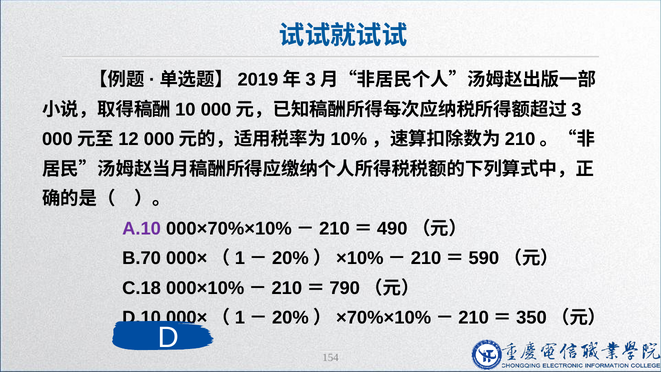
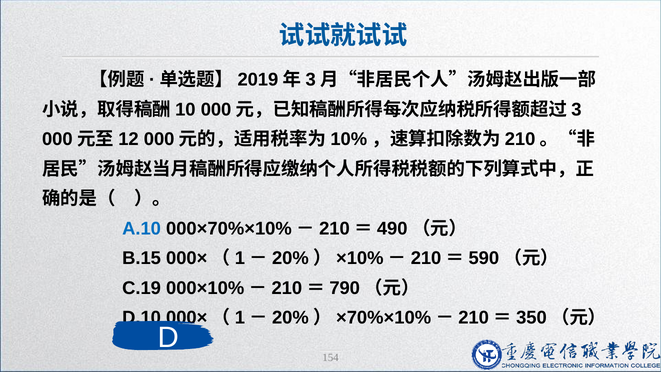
A.10 colour: purple -> blue (142, 228)
B.70: B.70 -> B.15 (142, 258)
C.18: C.18 -> C.19 (142, 288)
